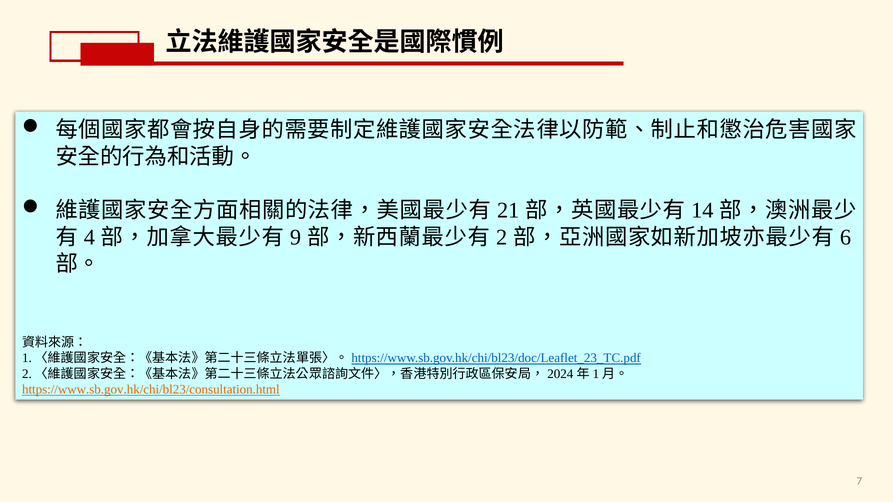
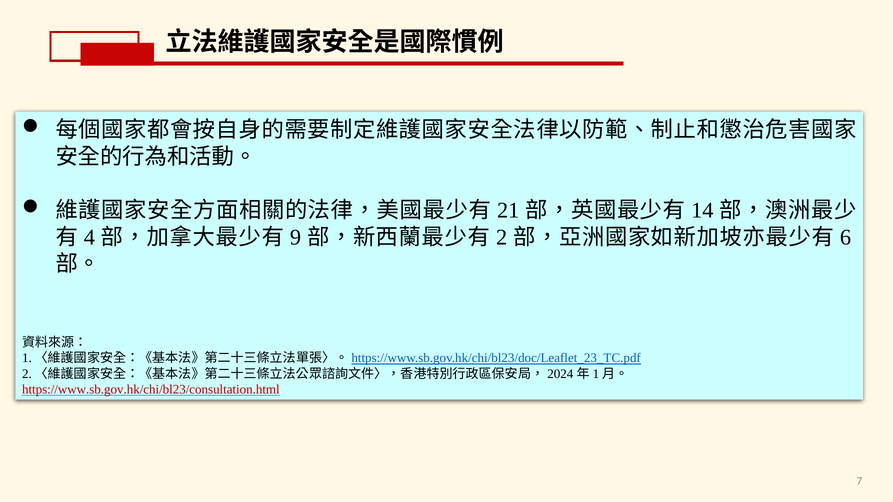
https://www.sb.gov.hk/chi/bl23/consultation.html colour: orange -> red (151, 390)
